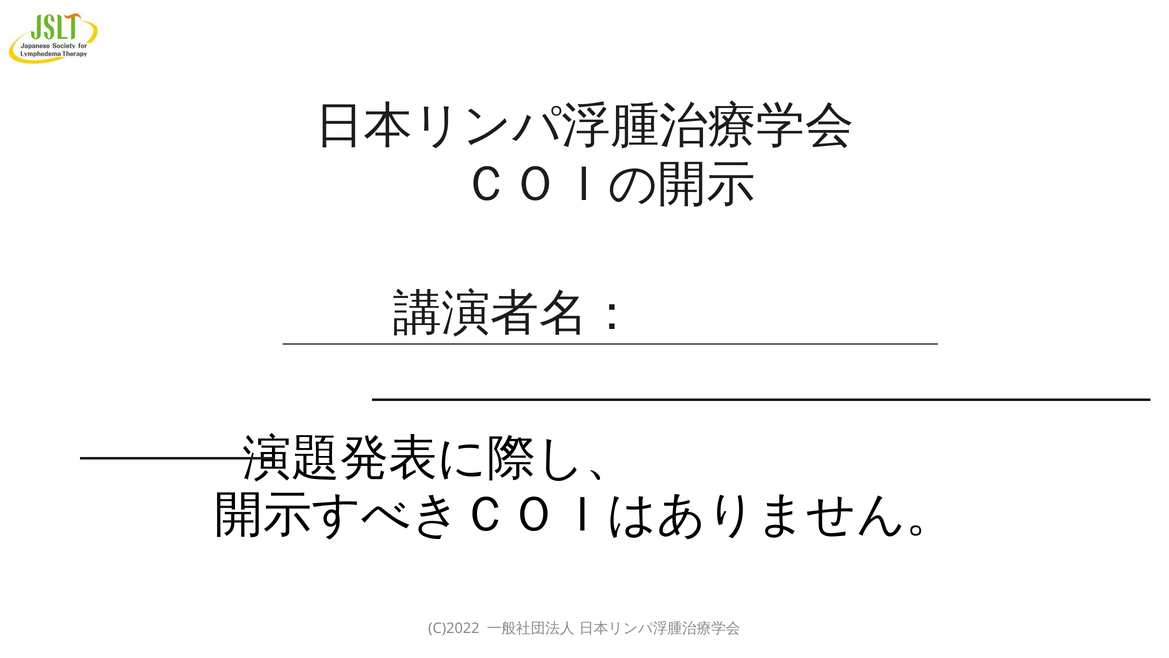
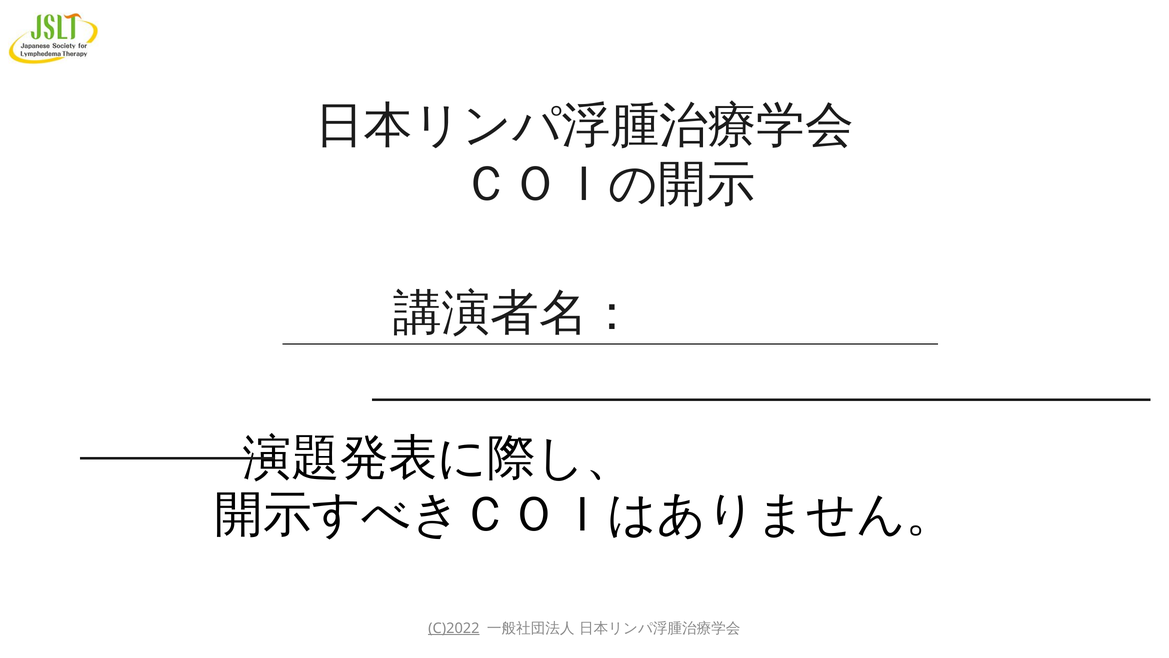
C)2022 underline: none -> present (454, 628)
